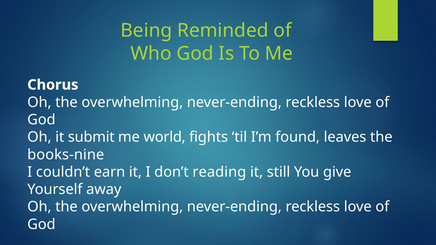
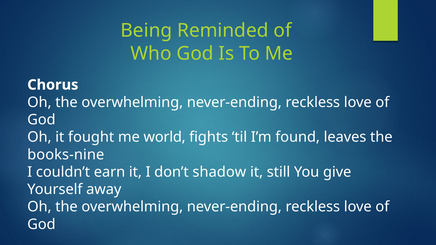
submit: submit -> fought (91, 137)
reading: reading -> shadow (219, 172)
